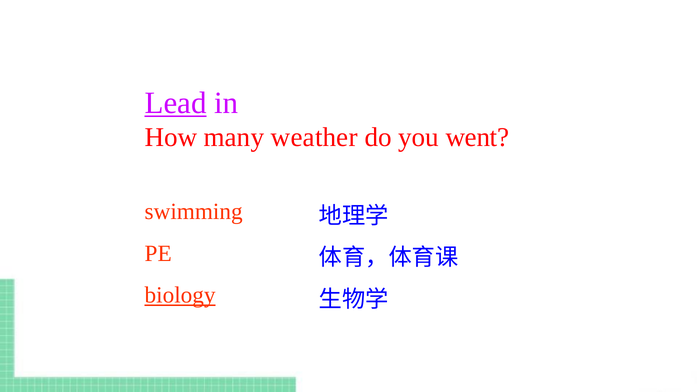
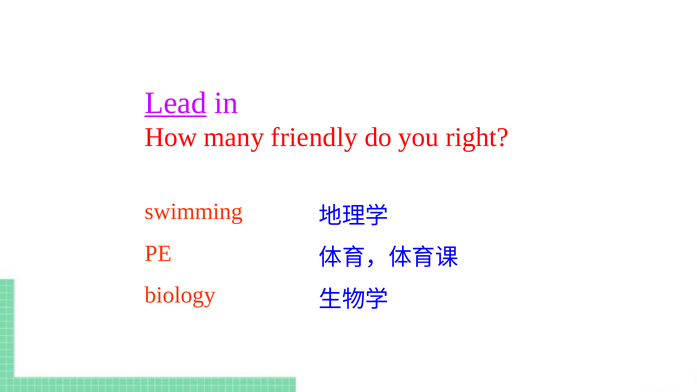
weather: weather -> friendly (314, 138)
went: went -> right (477, 138)
biology underline: present -> none (180, 295)
